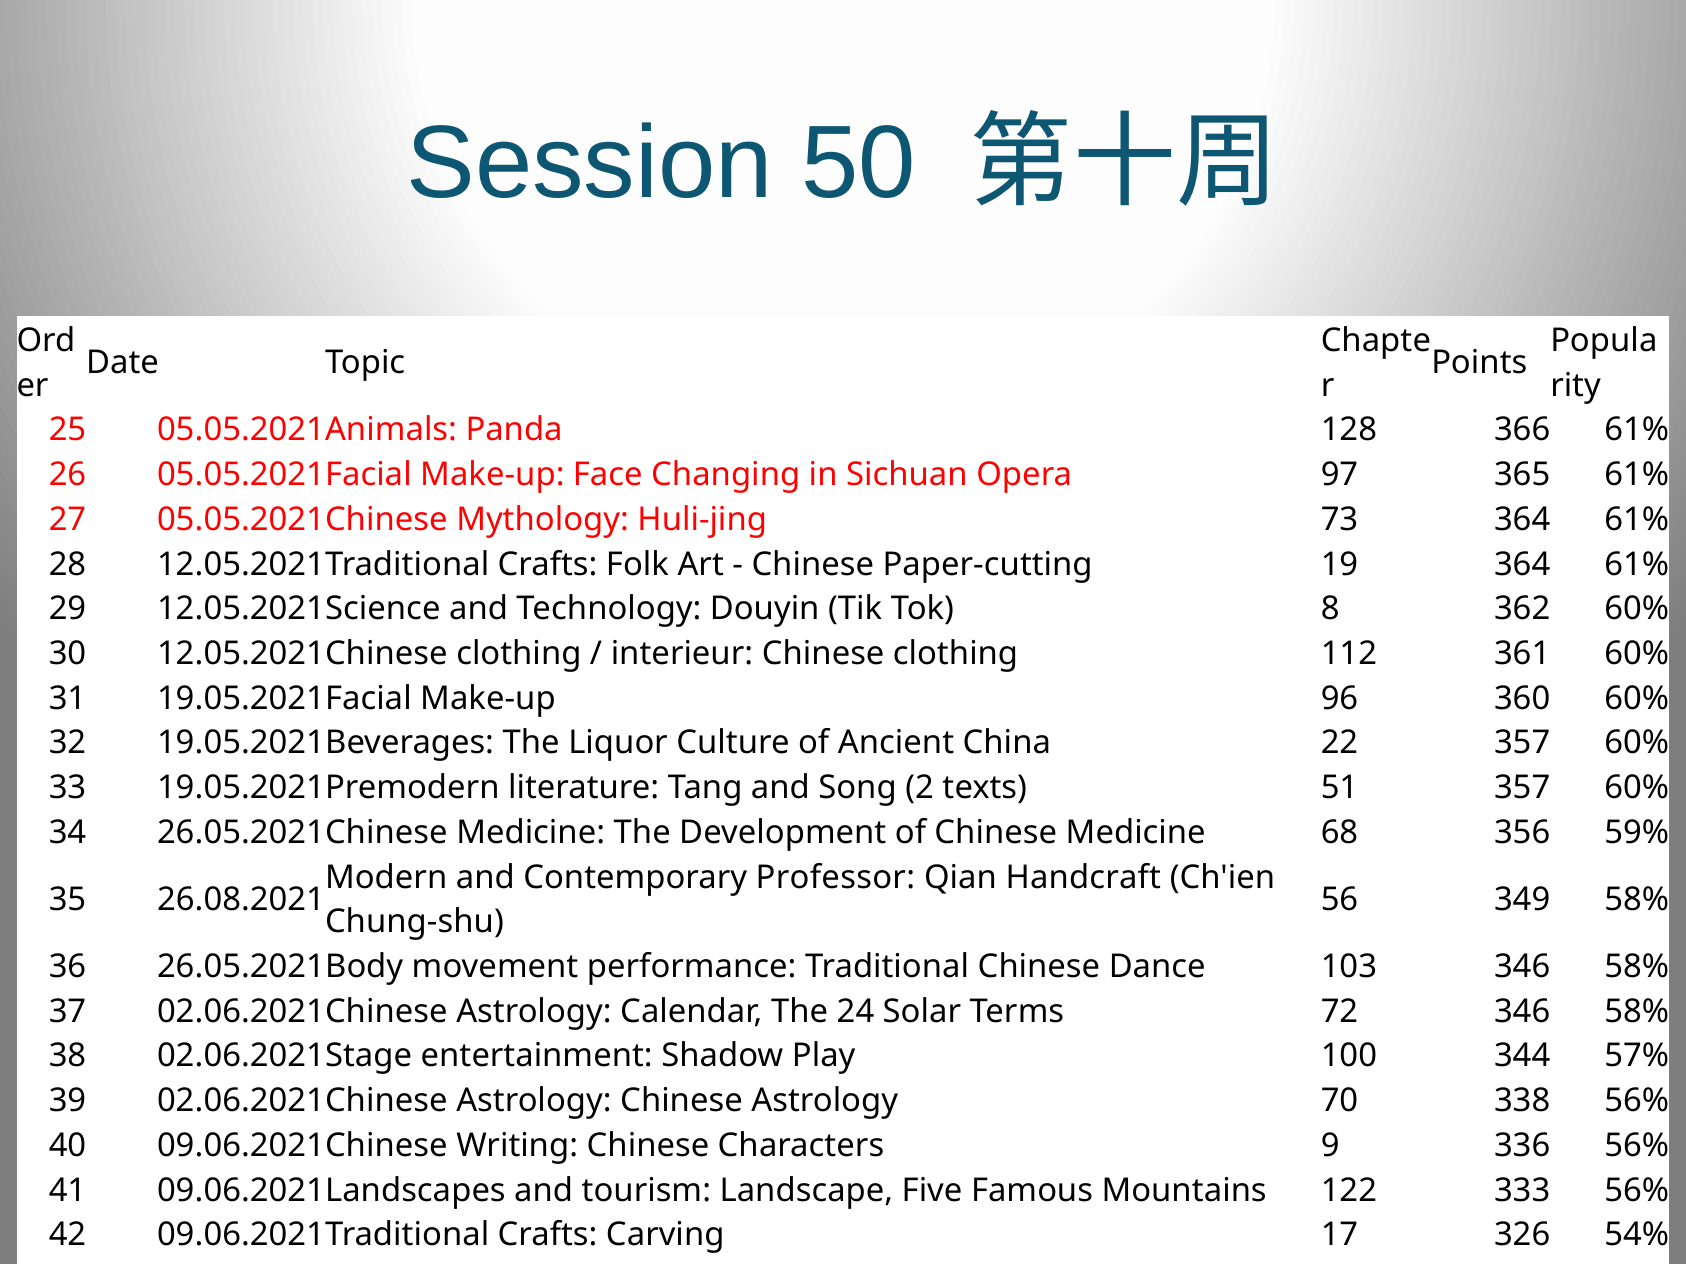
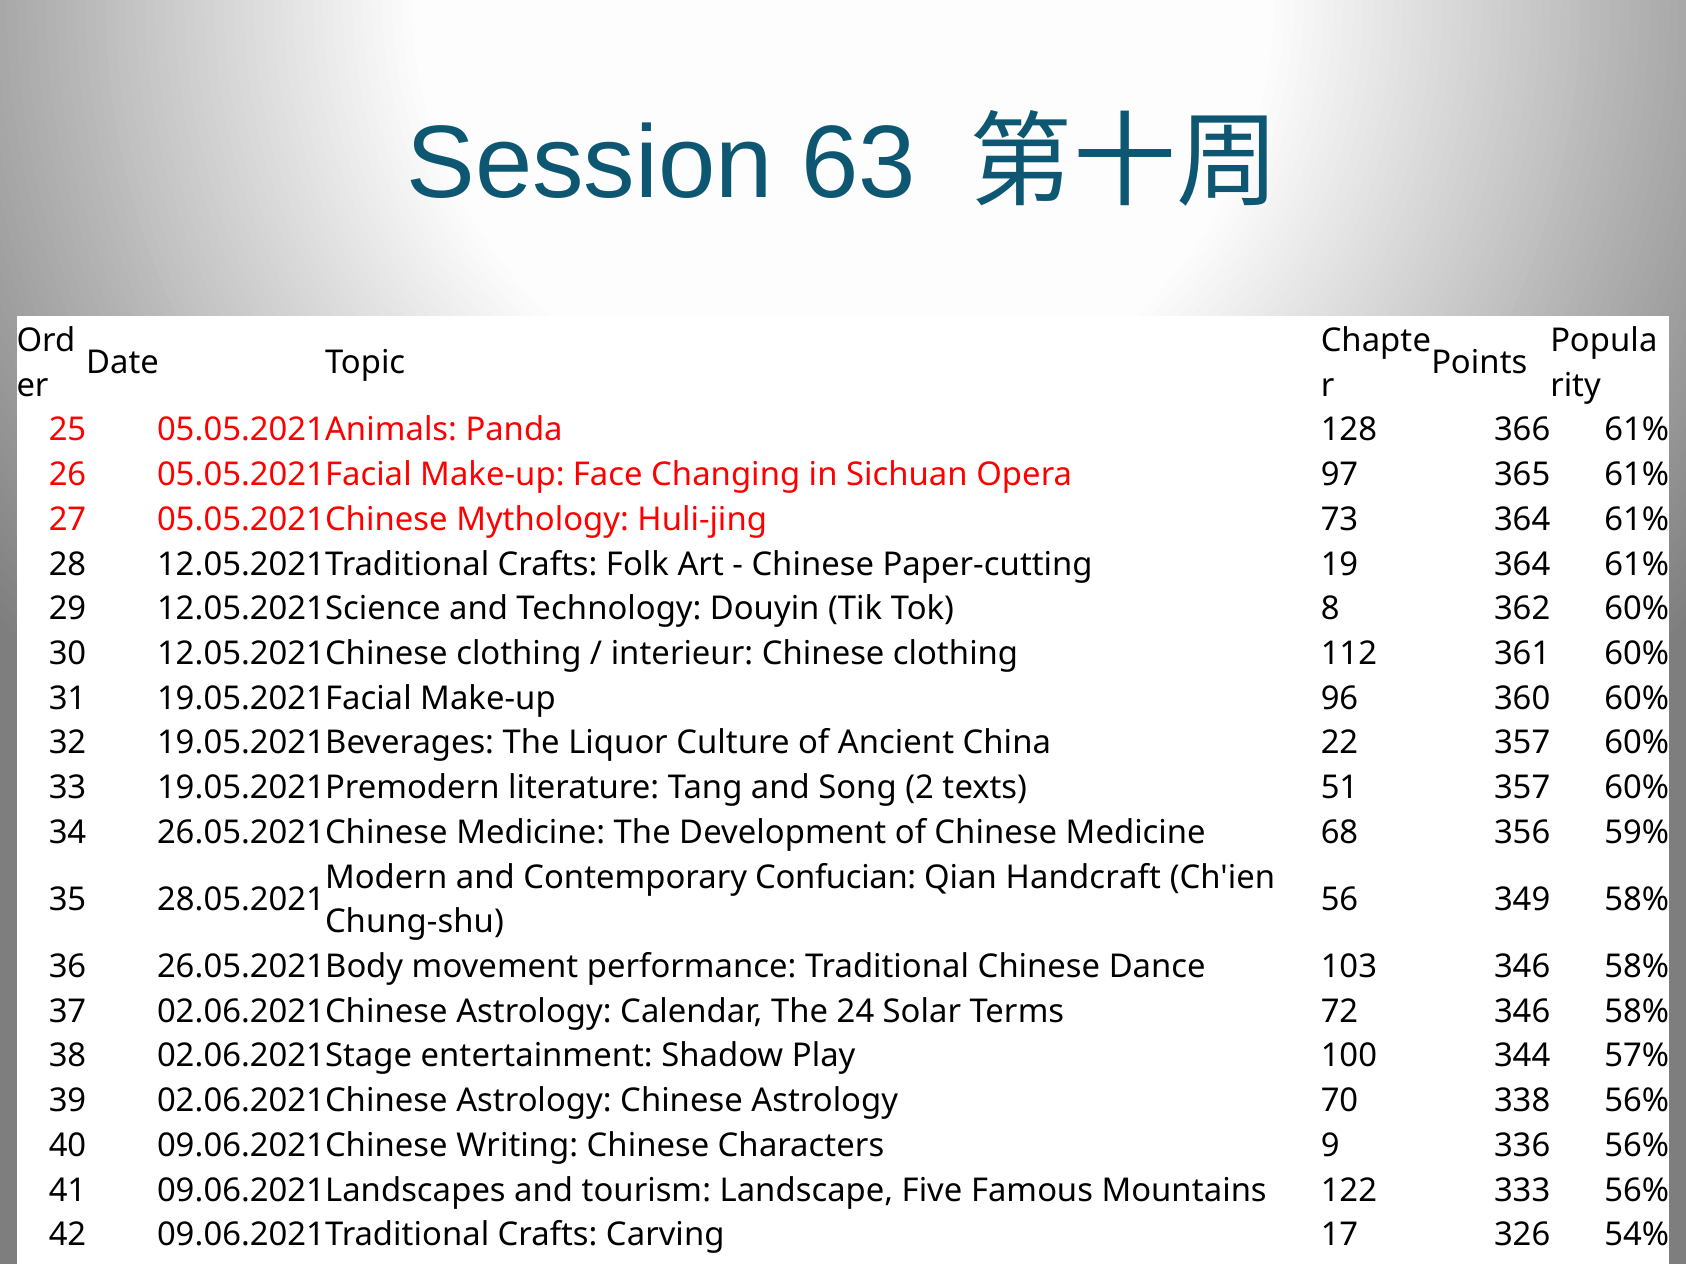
Session 50: 50 -> 63 (859, 163)
Contemporary Professor: Professor -> Confucian (836, 878)
26.08.2021: 26.08.2021 -> 28.05.2021 (241, 900)
